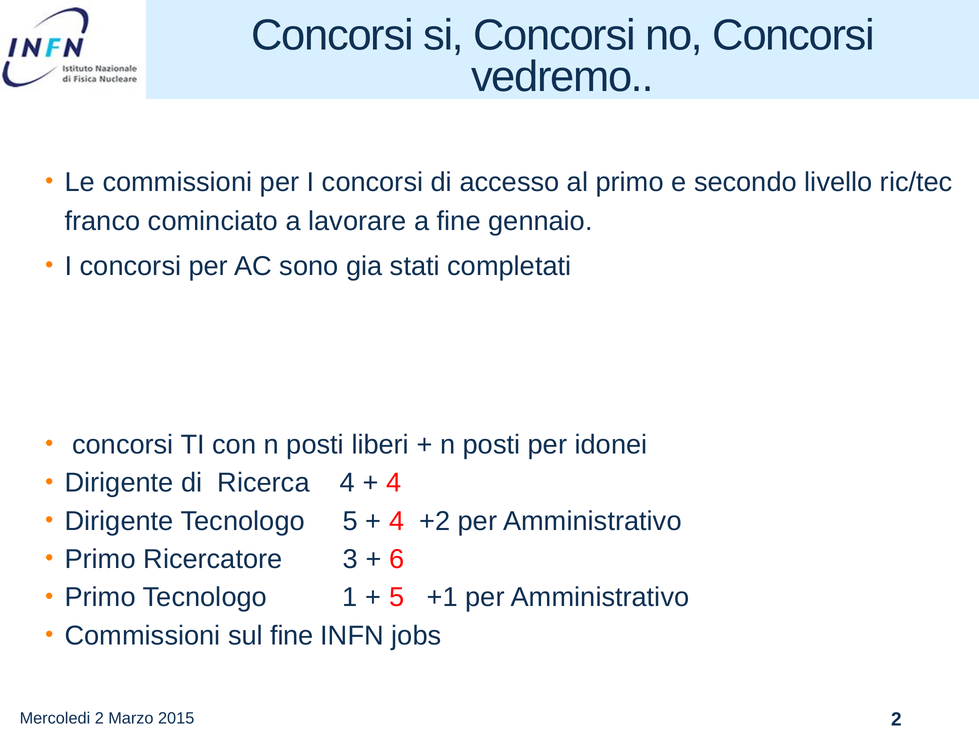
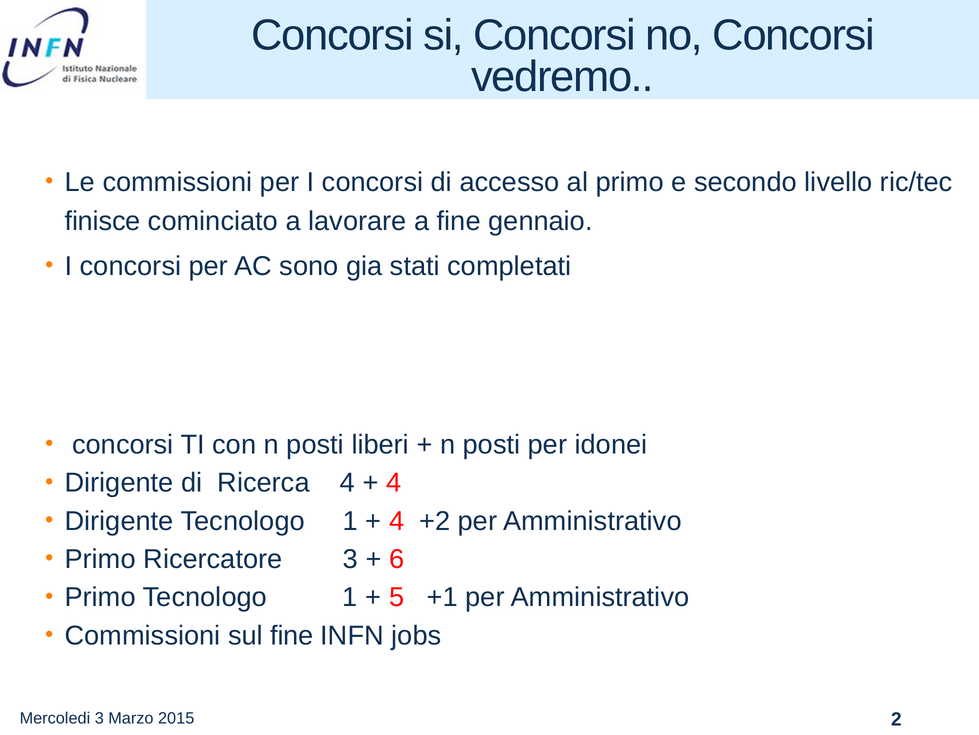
franco: franco -> finisce (103, 221)
Dirigente Tecnologo 5: 5 -> 1 (350, 521)
Mercoledi 2: 2 -> 3 (99, 718)
